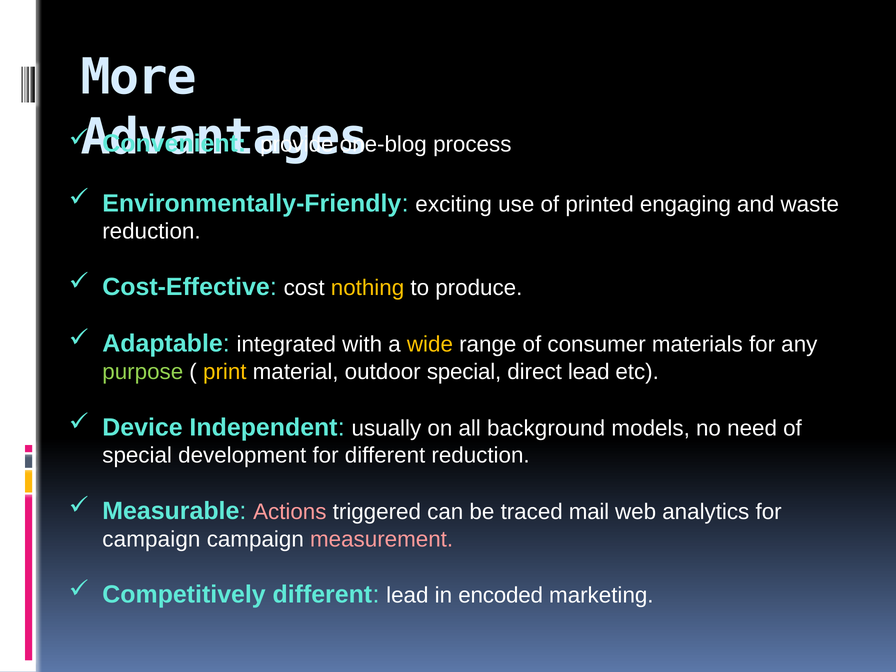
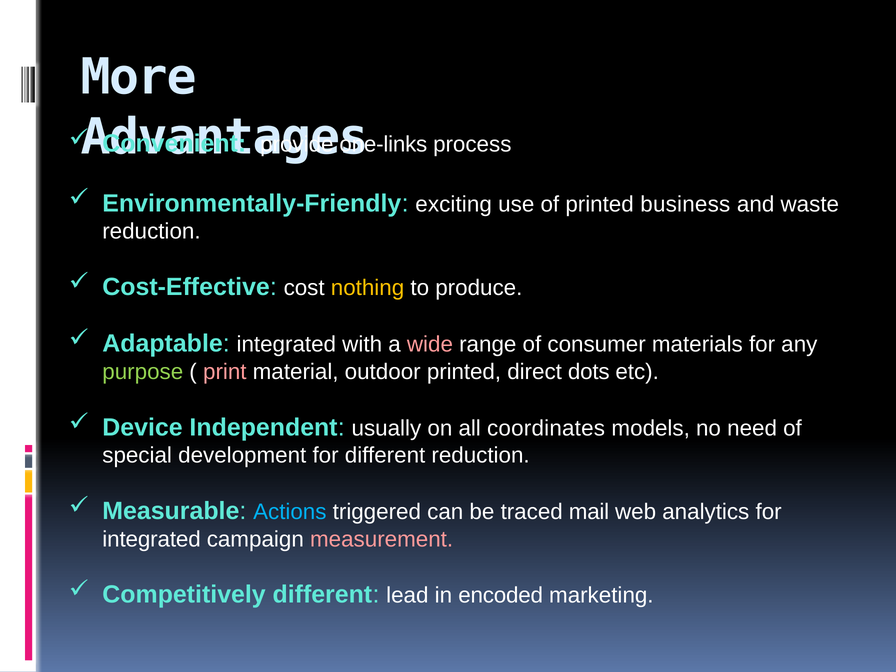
one-blog: one-blog -> one-links (383, 144)
engaging: engaging -> business (685, 204)
wide colour: yellow -> pink (430, 345)
print colour: yellow -> pink (225, 372)
outdoor special: special -> printed (464, 372)
direct lead: lead -> dots (589, 372)
background: background -> coordinates (546, 428)
Actions colour: pink -> light blue (290, 512)
campaign: campaign -> integrated (152, 539)
